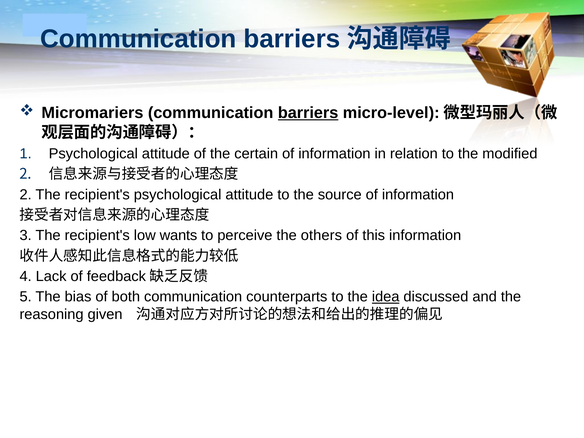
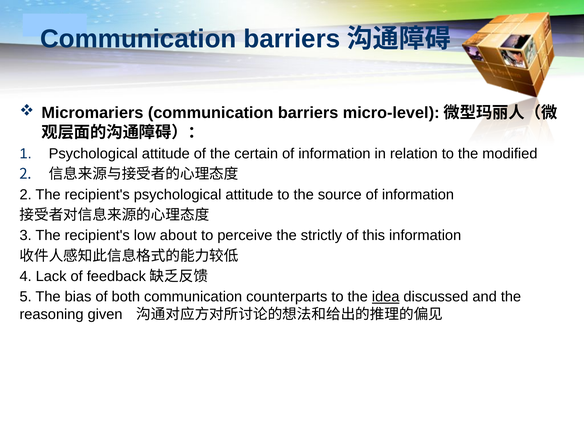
barriers underline: present -> none (308, 113)
wants: wants -> about (178, 235)
others: others -> strictly (321, 235)
